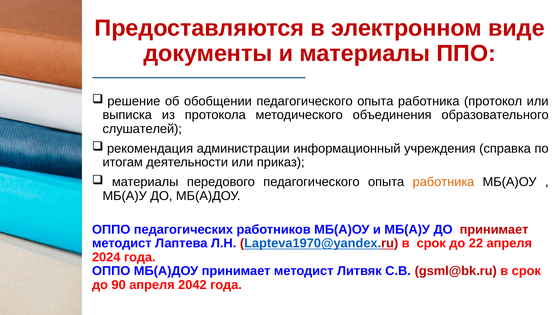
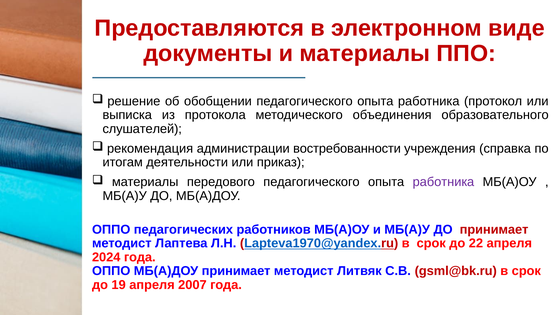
информационный: информационный -> востребованности (347, 149)
работника colour: orange -> purple (443, 182)
90: 90 -> 19 (119, 285)
2042: 2042 -> 2007 (192, 285)
